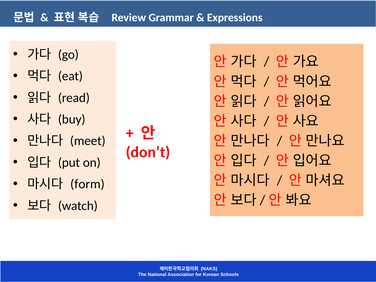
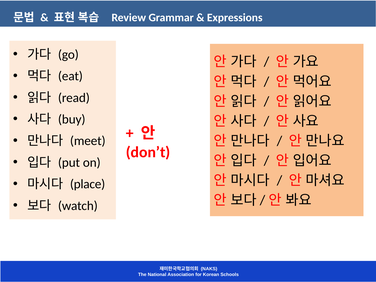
form: form -> place (88, 184)
